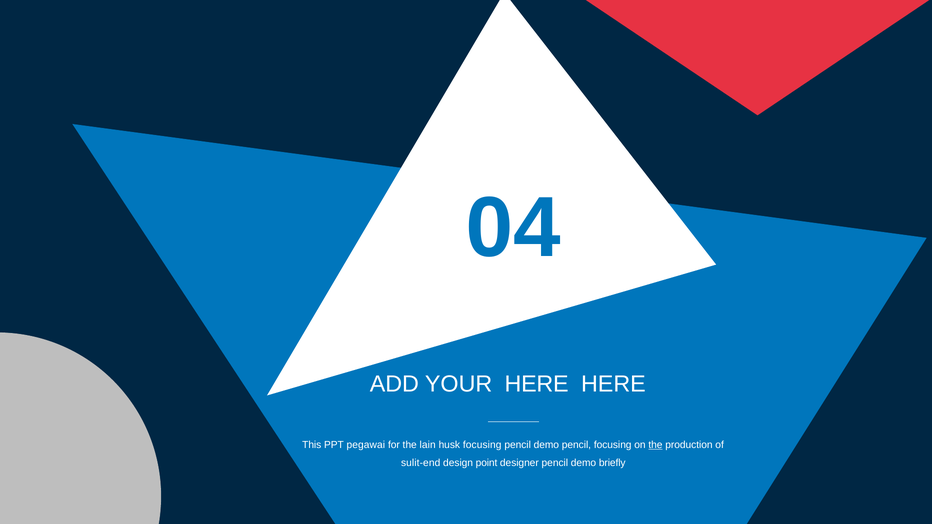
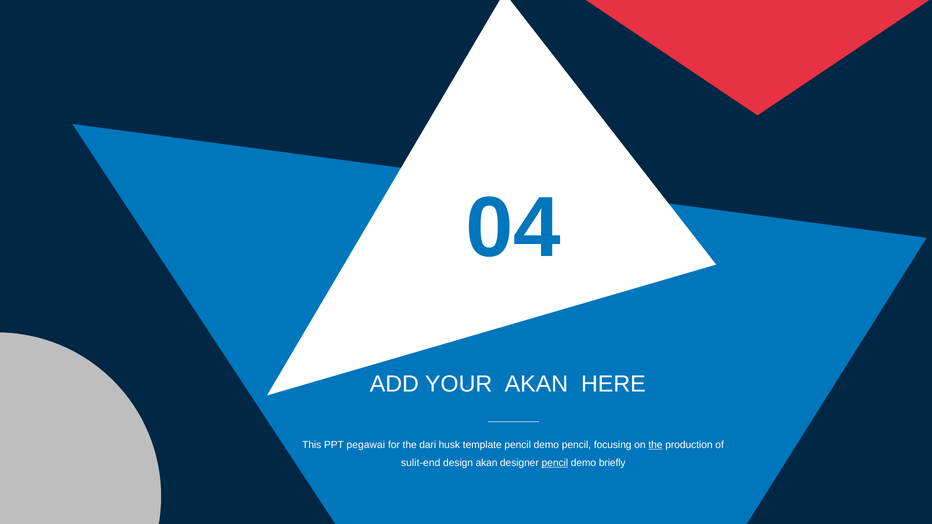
YOUR HERE: HERE -> AKAN (536, 384)
lain: lain -> dari (428, 445)
husk focusing: focusing -> template (482, 445)
design point: point -> akan (487, 463)
pencil underline: none -> present (555, 463)
